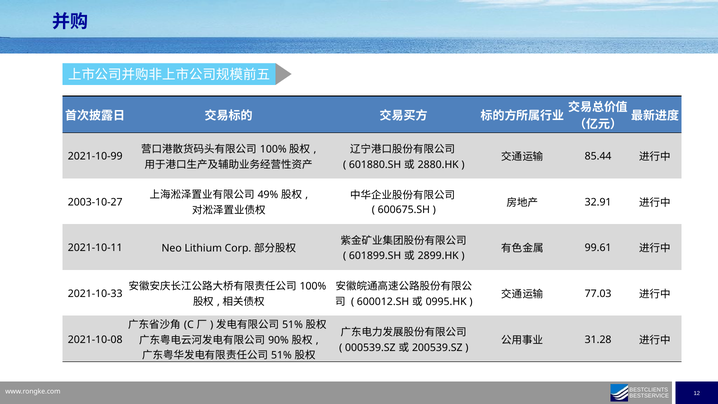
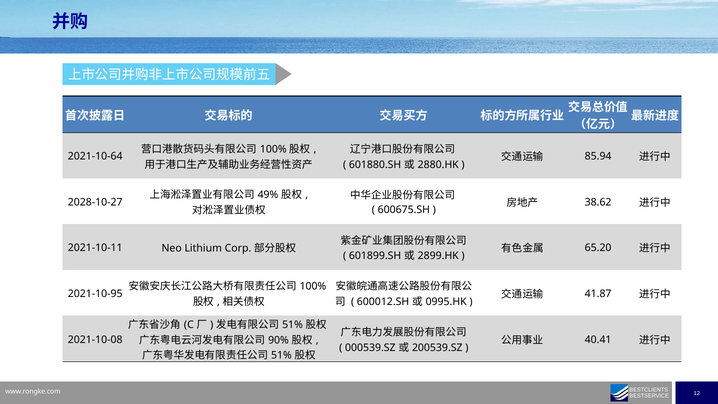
85.44: 85.44 -> 85.94 (598, 156)
2021-10-99: 2021-10-99 -> 2021-10-64 (95, 156)
32.91: 32.91 -> 38.62 (598, 202)
2003-10-27: 2003-10-27 -> 2028-10-27 (95, 202)
99.61: 99.61 -> 65.20 (598, 248)
77.03: 77.03 -> 41.87 (598, 293)
2021-10-33: 2021-10-33 -> 2021-10-95 (95, 293)
31.28: 31.28 -> 40.41 (598, 340)
